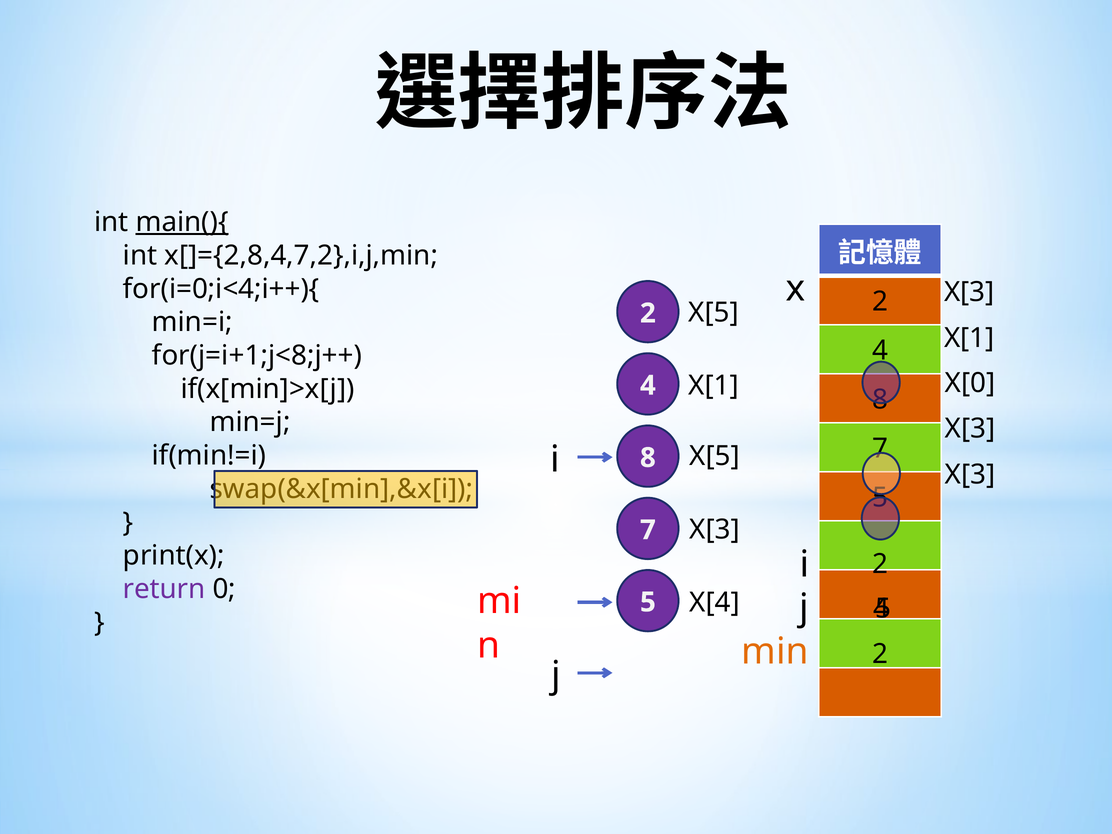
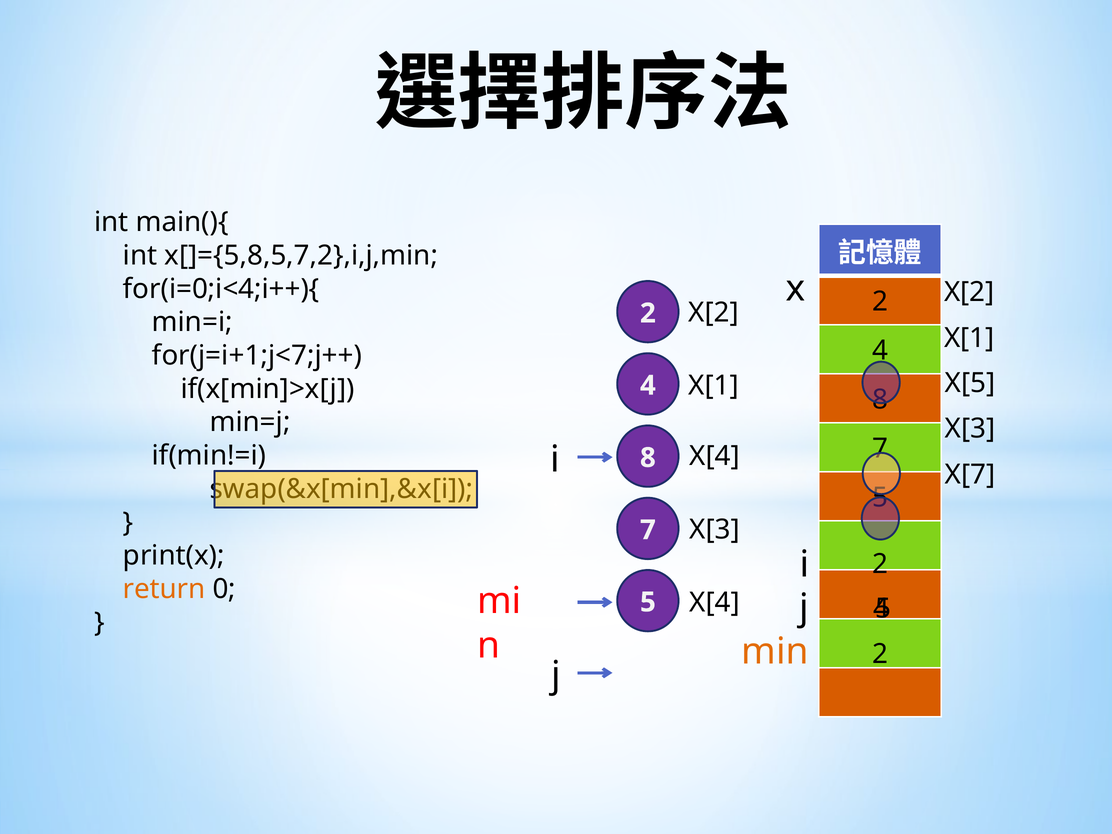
main(){ underline: present -> none (182, 222)
x[]={2,8,4,7,2},i,j,min: x[]={2,8,4,7,2},i,j,min -> x[]={5,8,5,7,2},i,j,min (301, 255)
X[3: X[3 -> X[2 (969, 292)
X[5: X[5 -> X[2 (714, 313)
for(j=i+1;j<8;j++: for(j=i+1;j<8;j++ -> for(j=i+1;j<7;j++ (257, 356)
X[0: X[0 -> X[5 (970, 383)
X[5: X[5 -> X[4 (715, 456)
X[3: X[3 -> X[7 (970, 475)
return colour: purple -> orange (164, 589)
